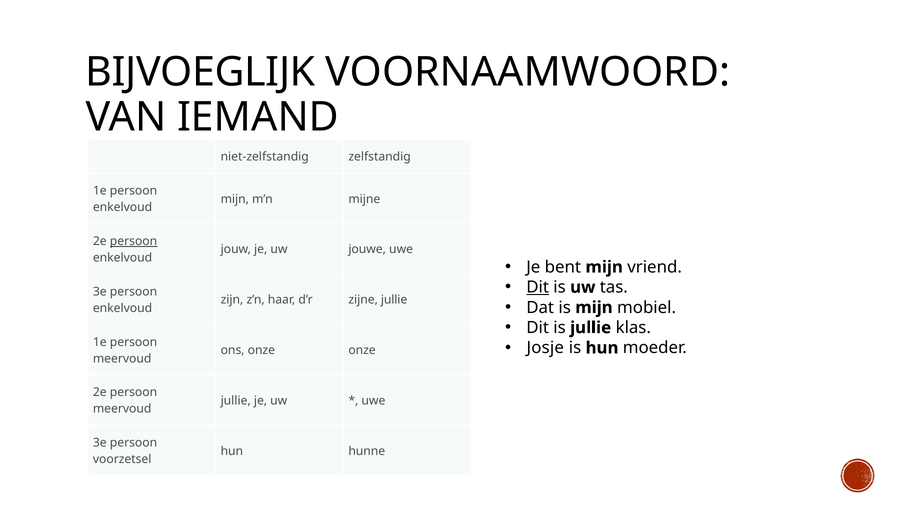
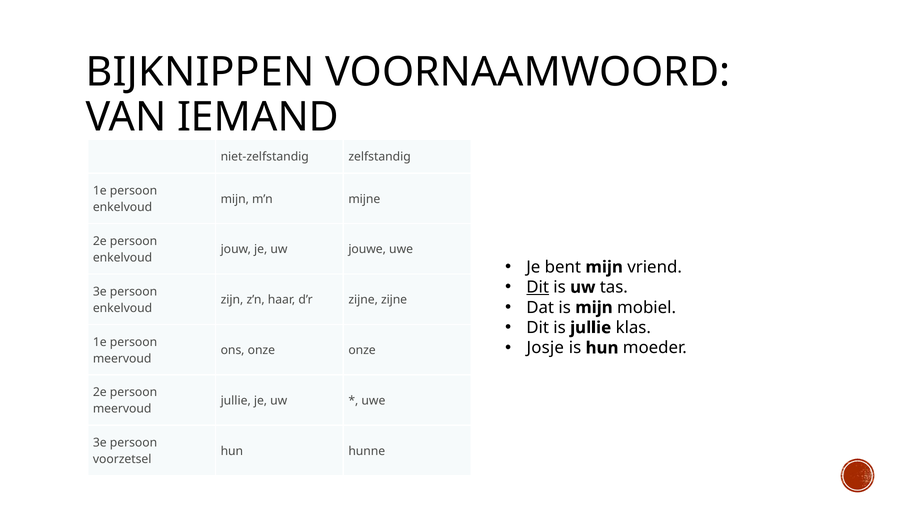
BIJVOEGLIJK: BIJVOEGLIJK -> BIJKNIPPEN (200, 73)
persoon underline: present -> none (134, 242)
zijne jullie: jullie -> zijne (394, 300)
